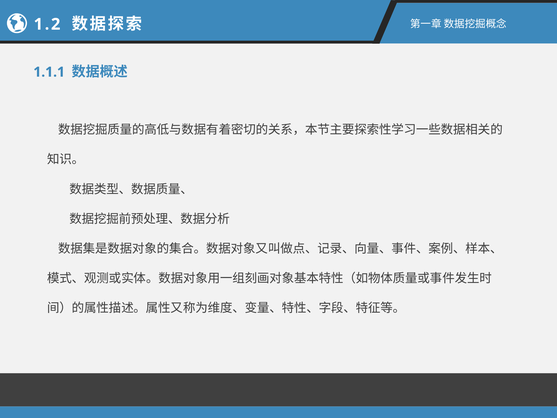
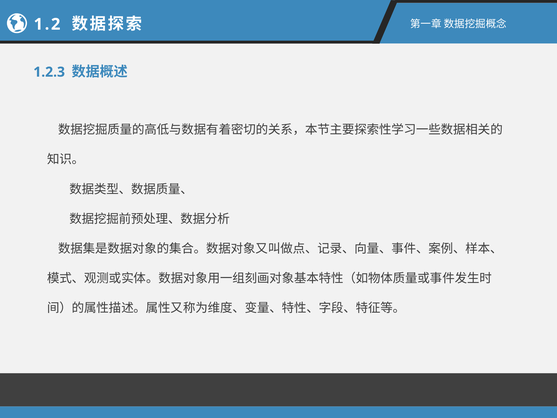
1.1.1: 1.1.1 -> 1.2.3 (49, 72)
